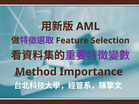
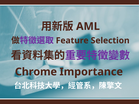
Method: Method -> Chrome (36, 72)
